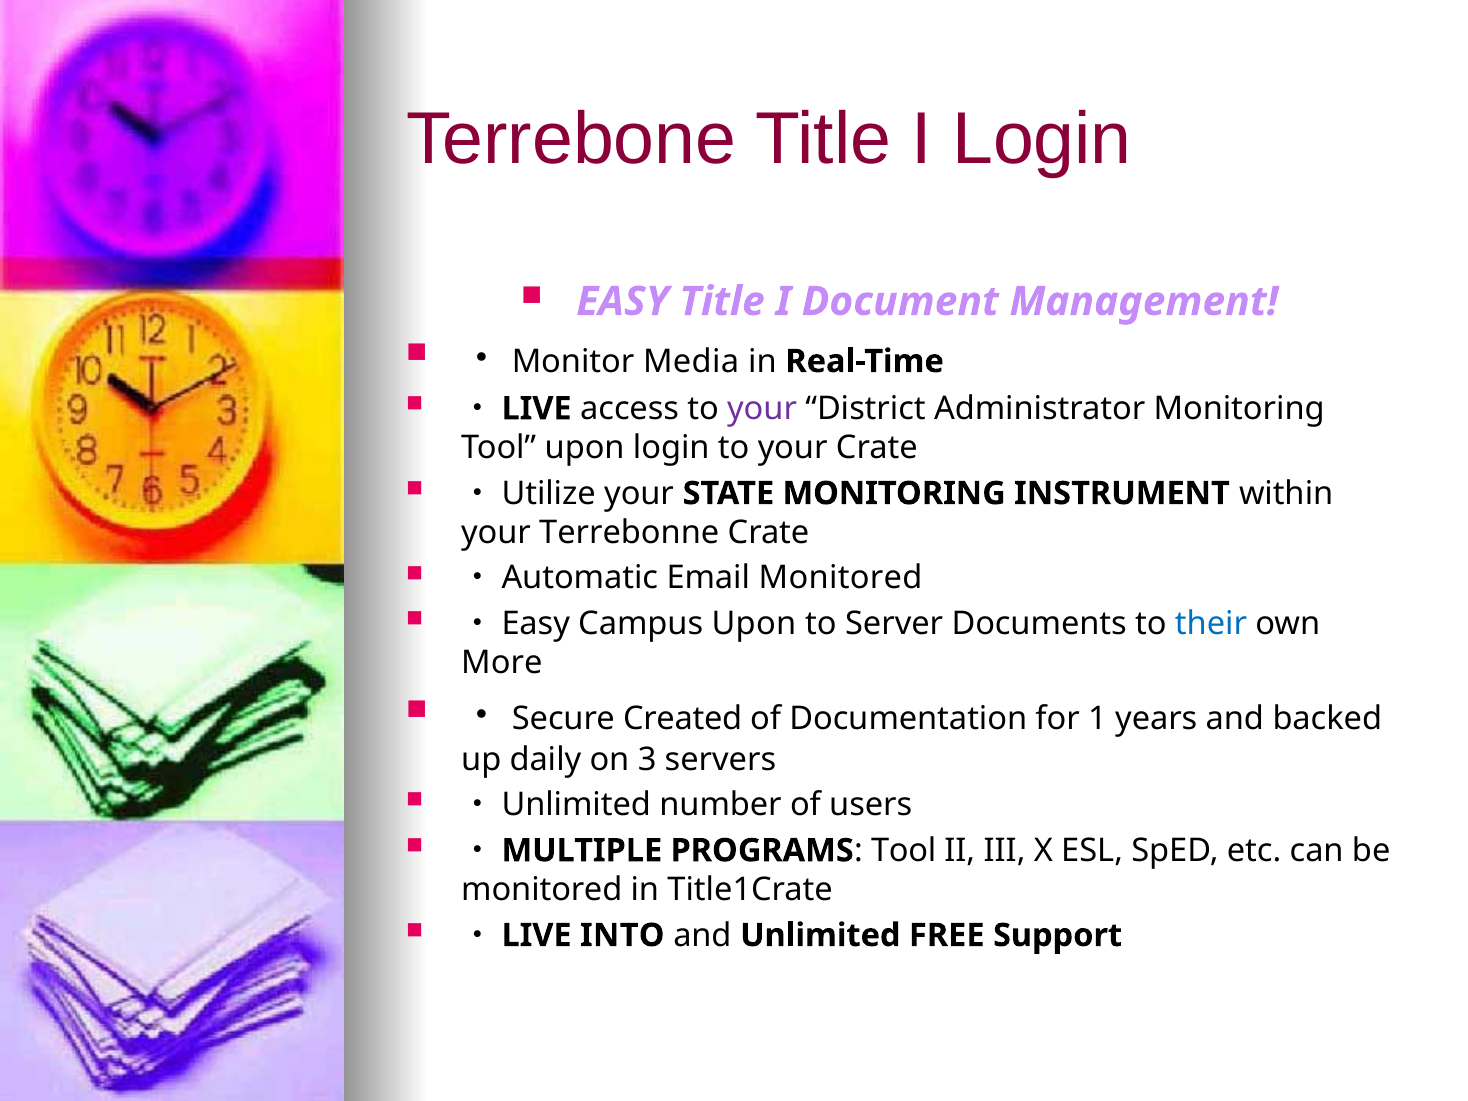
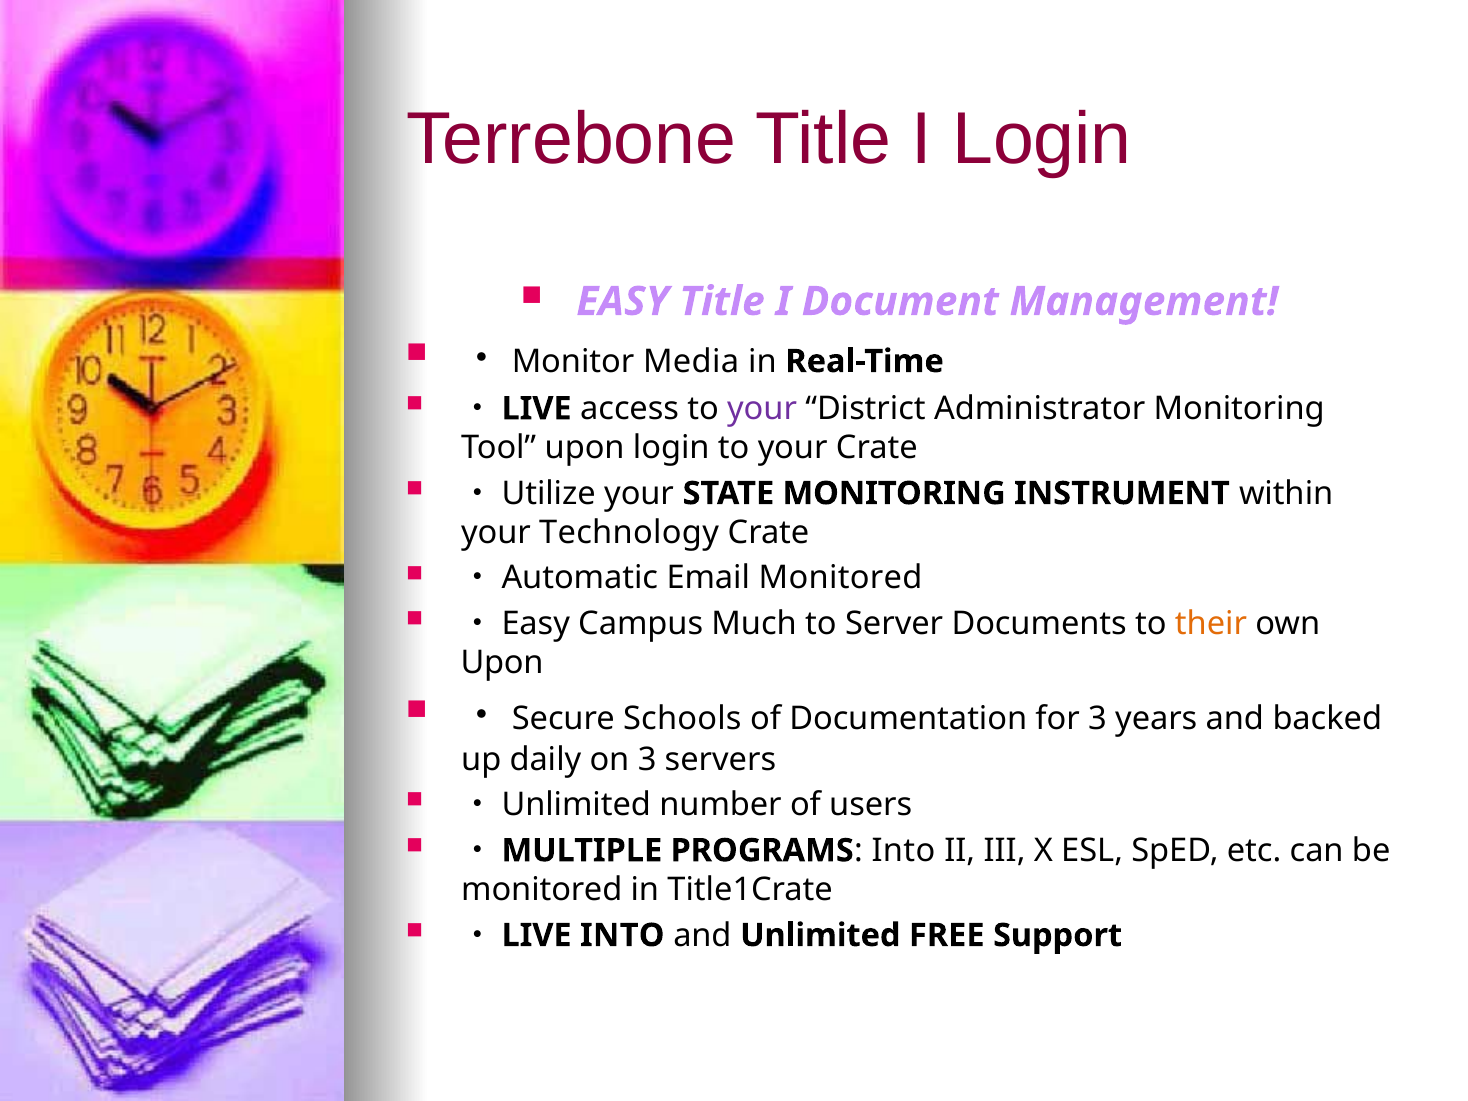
Terrebonne: Terrebonne -> Technology (629, 533)
Campus Upon: Upon -> Much (754, 624)
their colour: blue -> orange (1211, 624)
More: More -> Upon (502, 663)
Created: Created -> Schools (682, 719)
for 1: 1 -> 3 (1097, 719)
PROGRAMS Tool: Tool -> Into (903, 851)
